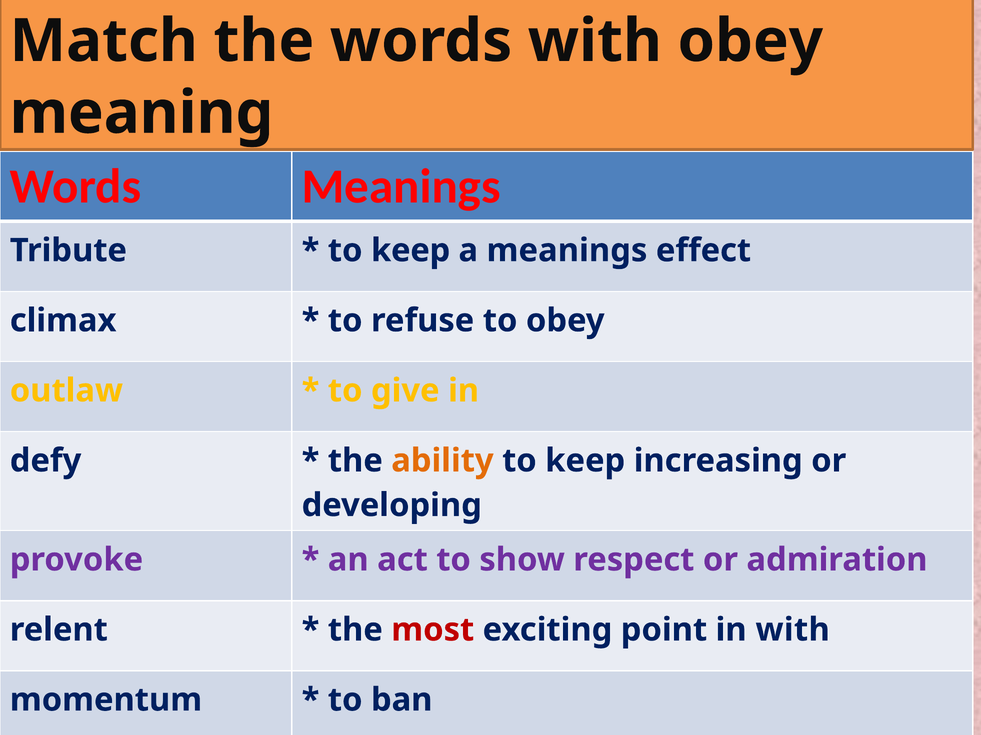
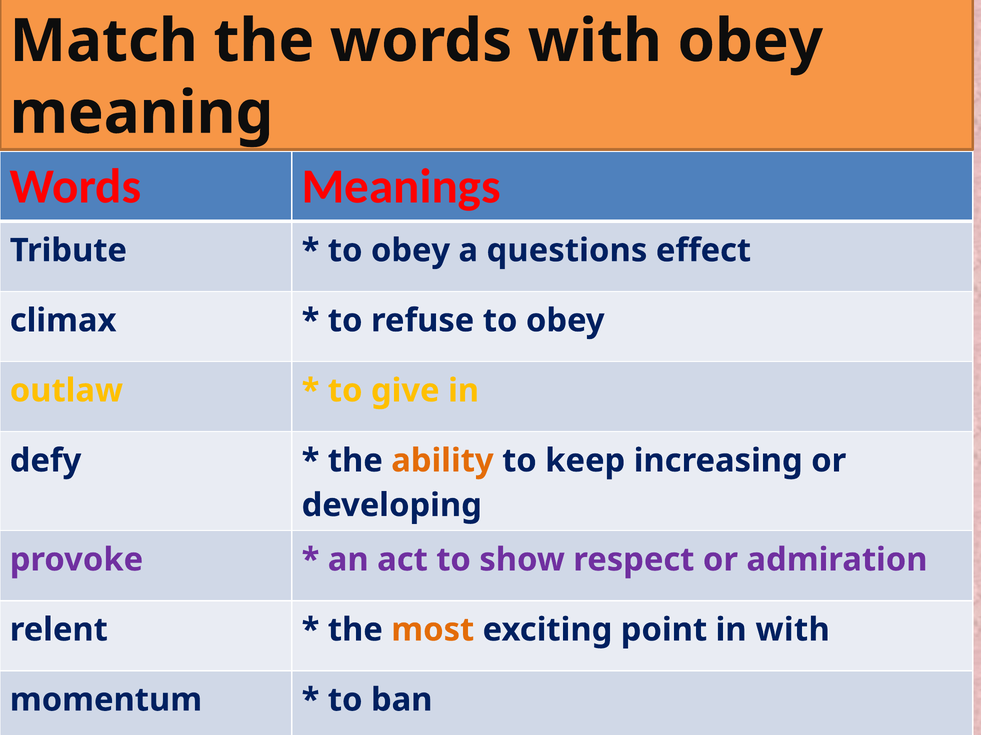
keep: keep -> obey (411, 251)
a meanings: meanings -> questions (567, 251)
most colour: red -> orange (433, 630)
